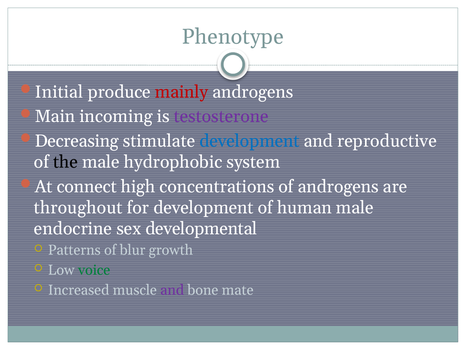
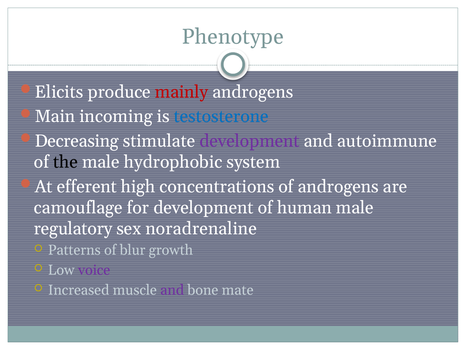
Initial: Initial -> Elicits (59, 92)
testosterone colour: purple -> blue (221, 116)
development colour: blue -> purple (249, 141)
reproductive: reproductive -> autoimmune (387, 141)
connect: connect -> efferent (87, 186)
throughout: throughout -> camouflage (78, 207)
endocrine: endocrine -> regulatory (73, 228)
developmental: developmental -> noradrenaline (201, 228)
voice colour: green -> purple (94, 270)
